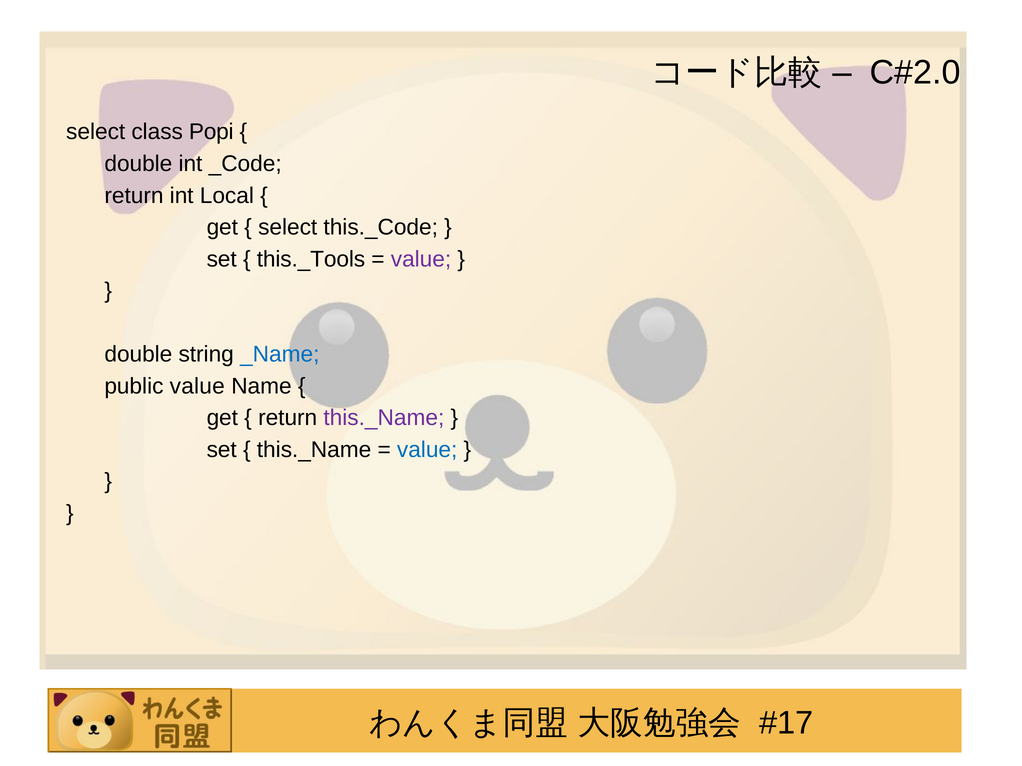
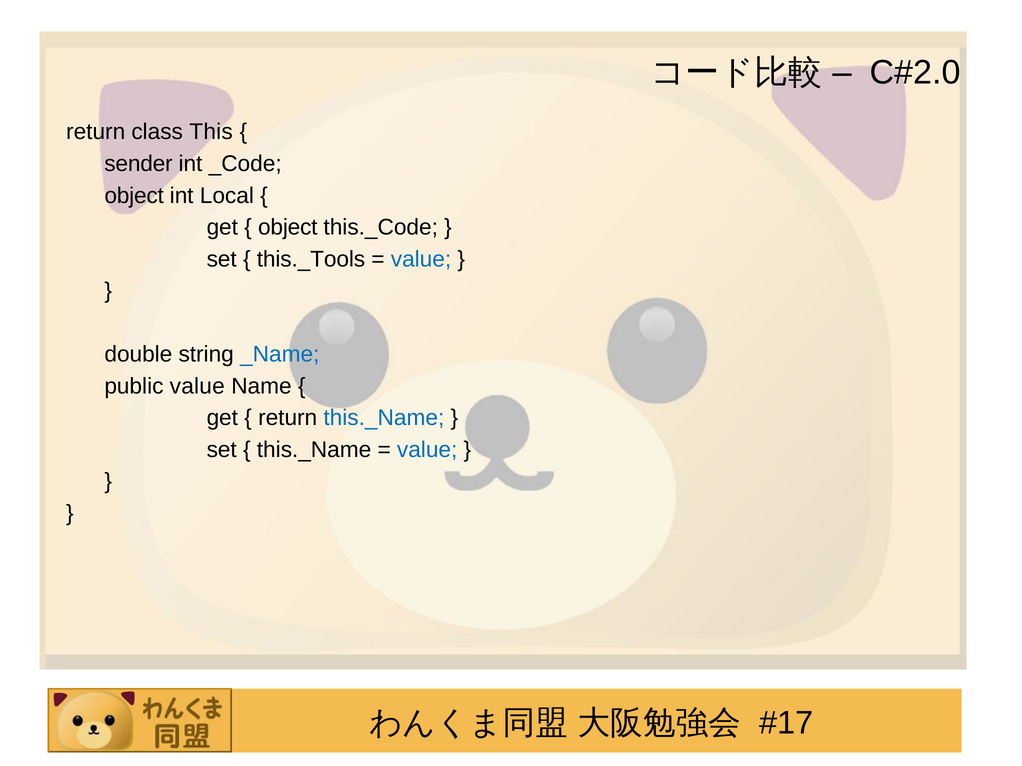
select: select -> return (96, 132)
Popi: Popi -> This (211, 132)
double: double -> sender (138, 164)
return: return -> object (134, 196)
select: select -> object (288, 227)
value colour: purple -> blue (421, 259)
this._Name colour: purple -> blue (384, 418)
